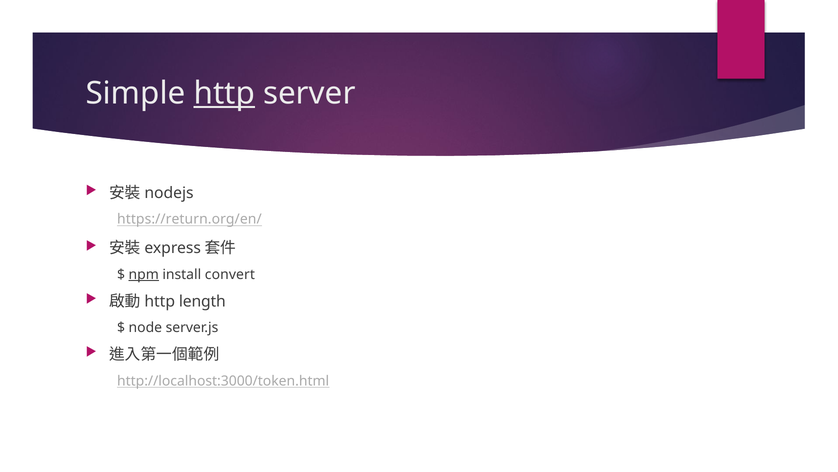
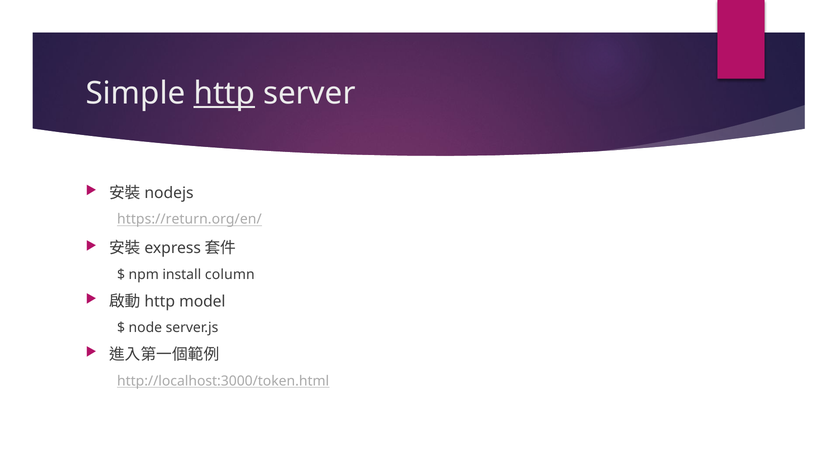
npm underline: present -> none (144, 274)
convert: convert -> column (230, 274)
length: length -> model (202, 301)
